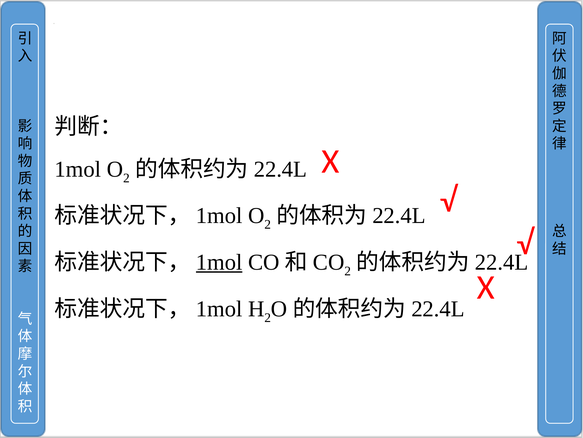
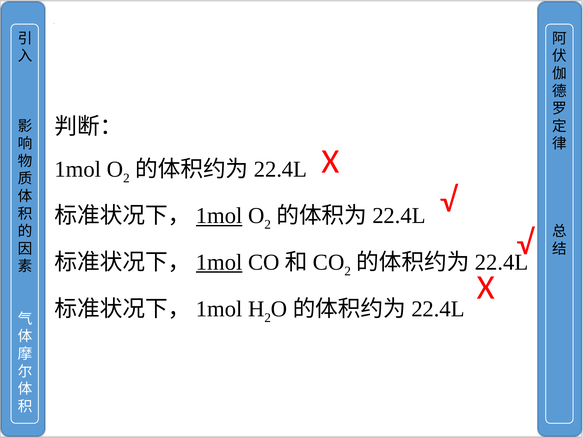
1mol underline: none -> present (219, 215)
